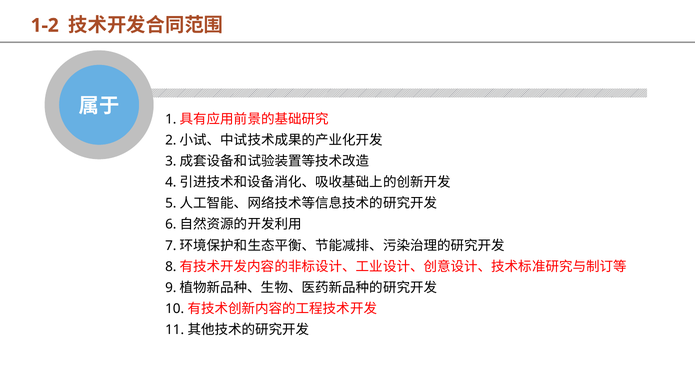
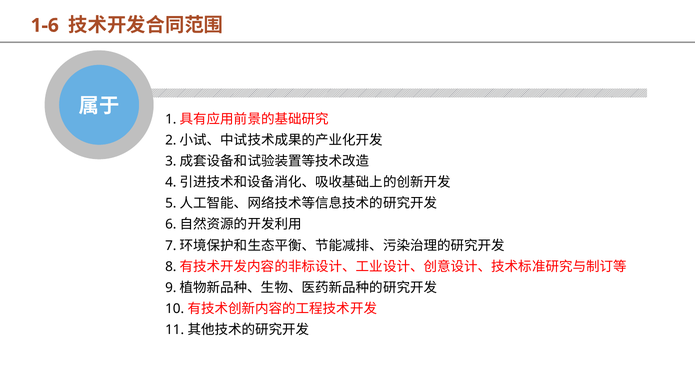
1-2: 1-2 -> 1-6 (45, 25)
